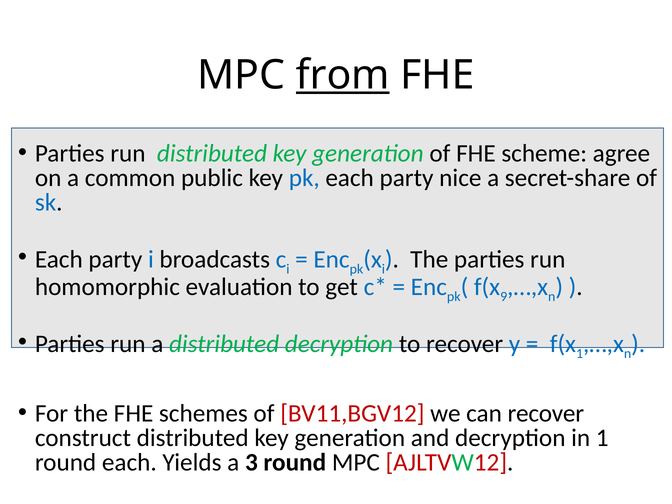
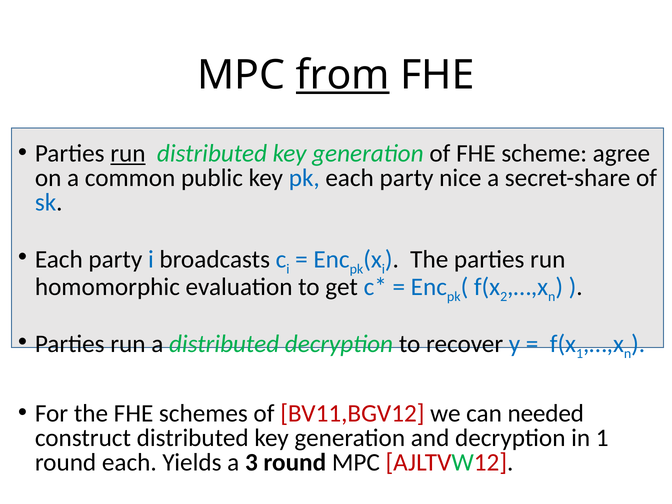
run underline: none -> present (128, 153)
9: 9 -> 2 (504, 296)
can recover: recover -> needed (546, 413)
